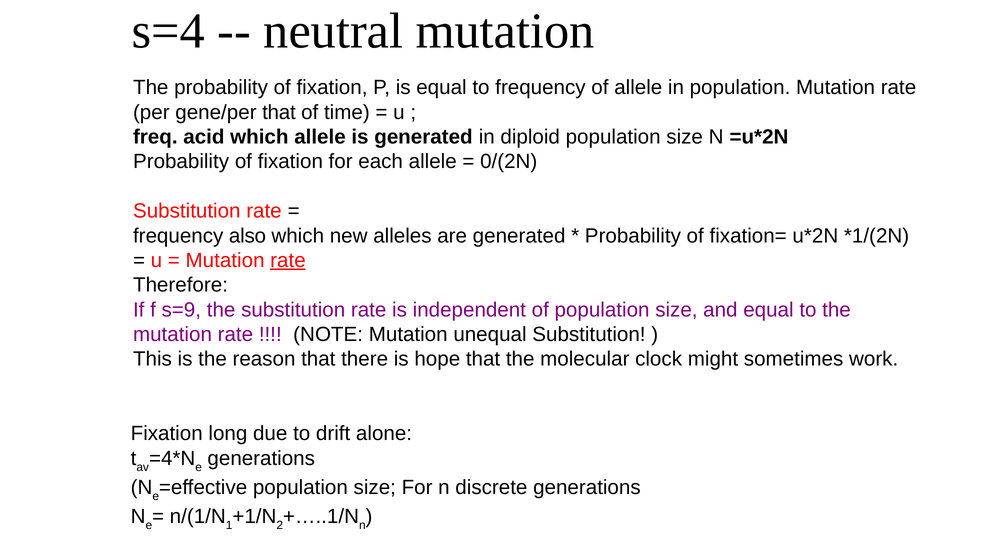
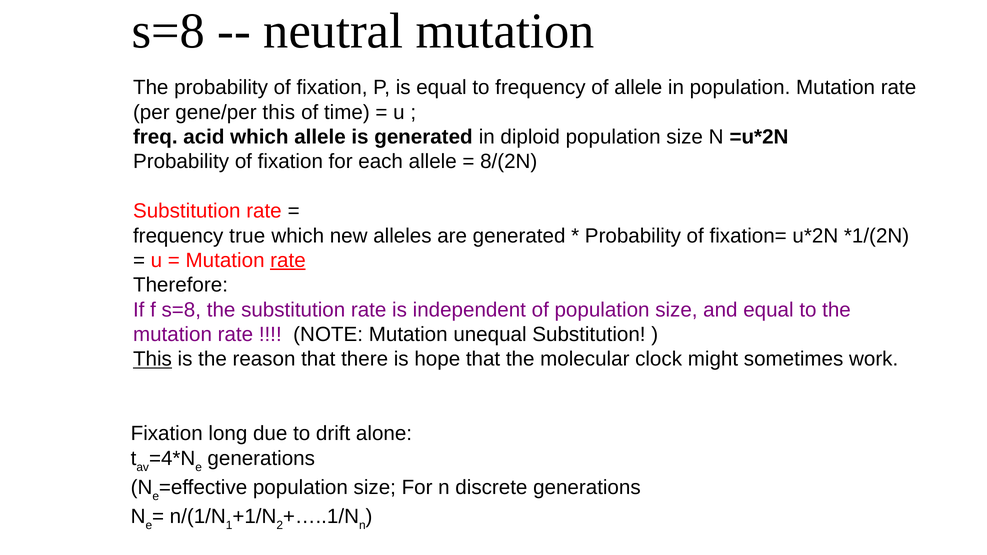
s=4: s=4 -> s=8 (168, 31)
gene/per that: that -> this (279, 112)
0/(2N: 0/(2N -> 8/(2N (509, 162)
also: also -> true (247, 236)
f s=9: s=9 -> s=8 (181, 310)
This underline: none -> present (152, 359)
